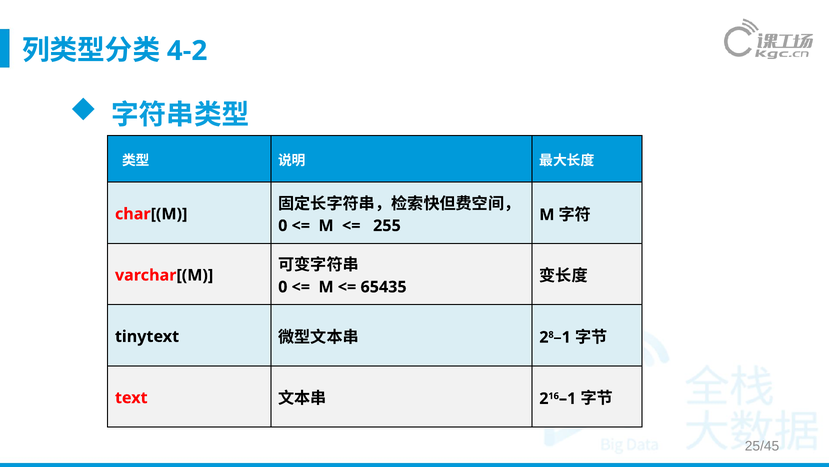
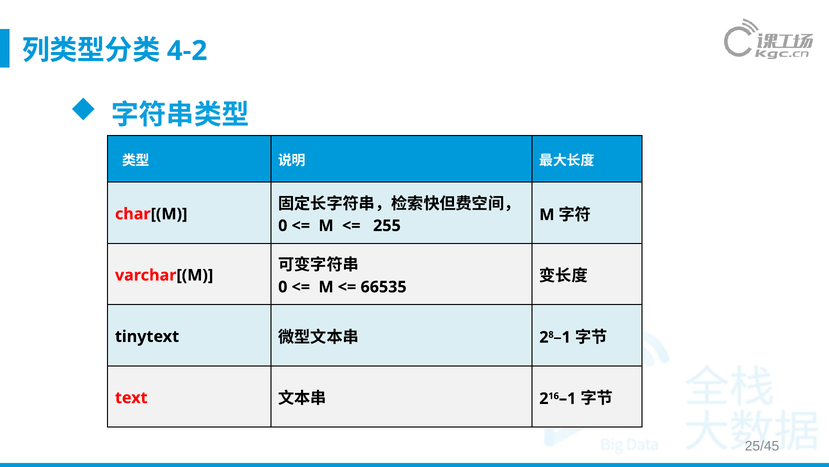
65435: 65435 -> 66535 (384, 287)
